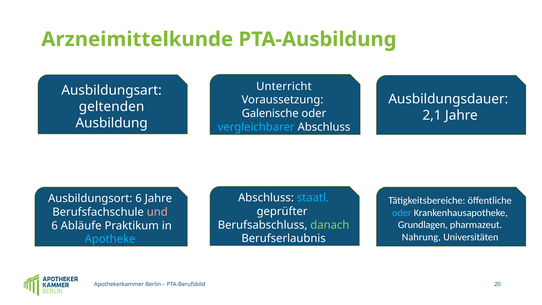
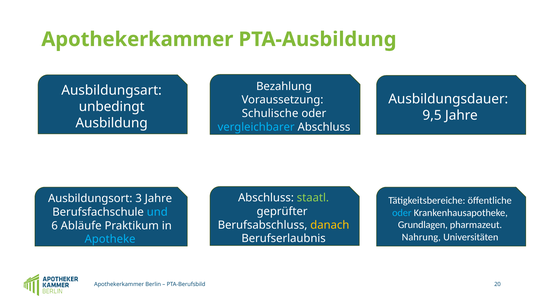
Arzneimittelkunde: Arzneimittelkunde -> Apothekerkammer (137, 39)
Unterricht: Unterricht -> Bezahlung (284, 86)
geltenden: geltenden -> unbedingt (112, 107)
Galenische: Galenische -> Schulische (270, 113)
2,1: 2,1 -> 9,5 (432, 115)
staatl colour: light blue -> light green (313, 198)
Ausbildungsort 6: 6 -> 3 (139, 198)
und colour: pink -> light blue (157, 212)
danach colour: light green -> yellow (330, 225)
